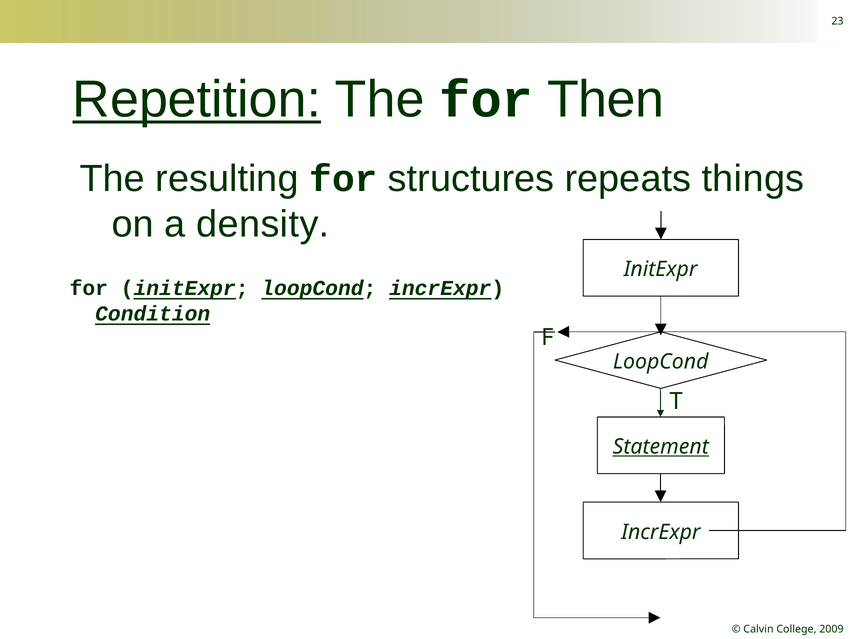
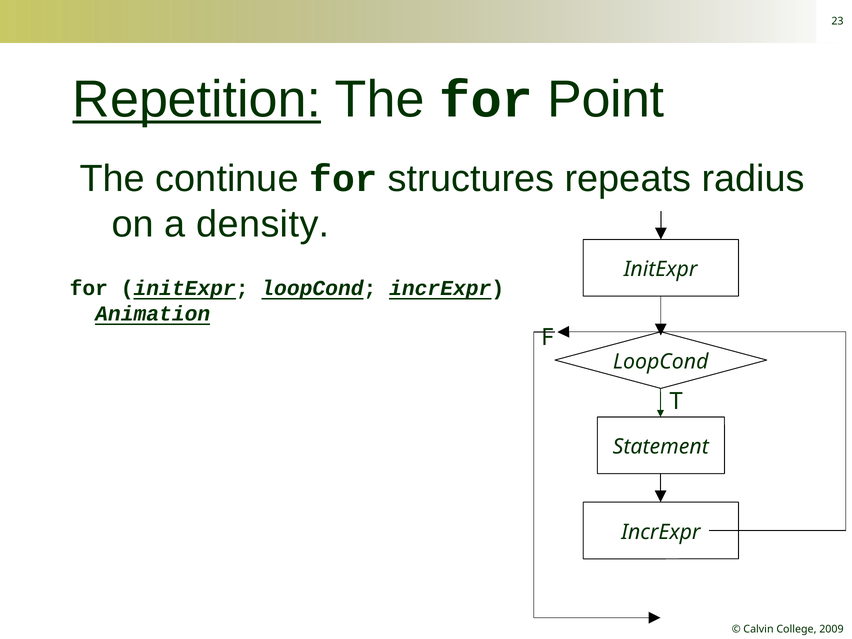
Then: Then -> Point (606, 99)
resulting: resulting -> continue (227, 179)
things: things -> radius (753, 179)
Condition: Condition -> Animation (153, 314)
Statement underline: present -> none (661, 447)
